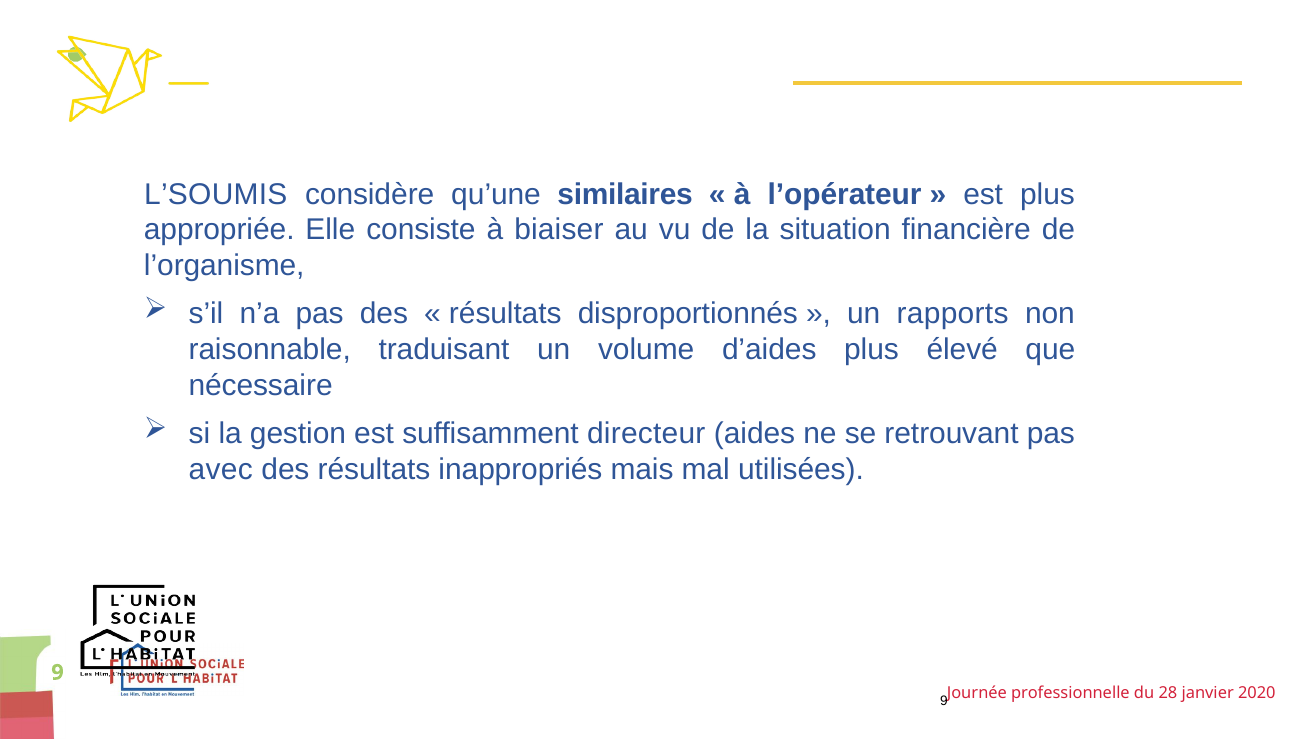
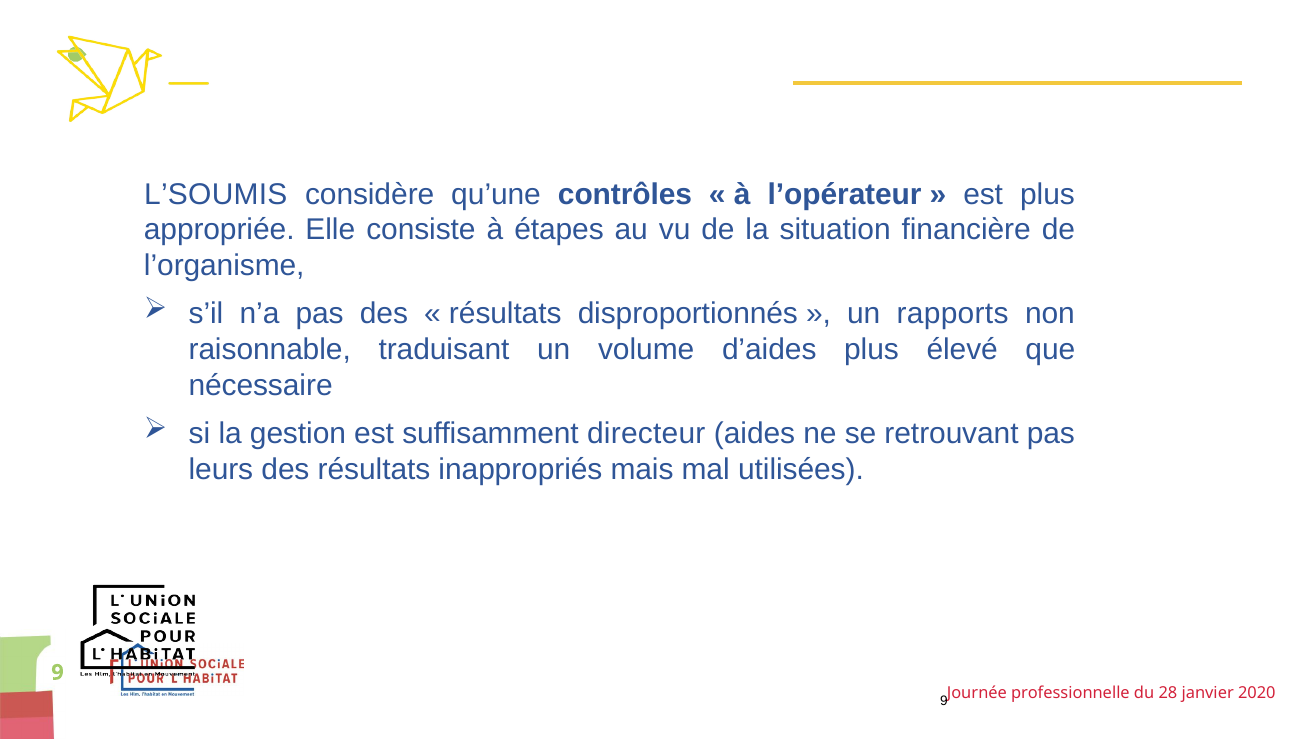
similaires: similaires -> contrôles (625, 194)
biaiser: biaiser -> étapes (559, 230)
avec: avec -> leurs (221, 469)
